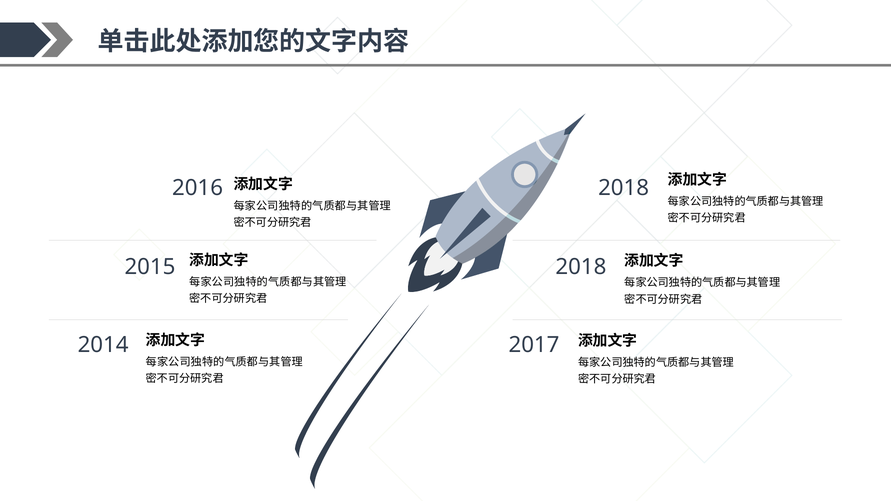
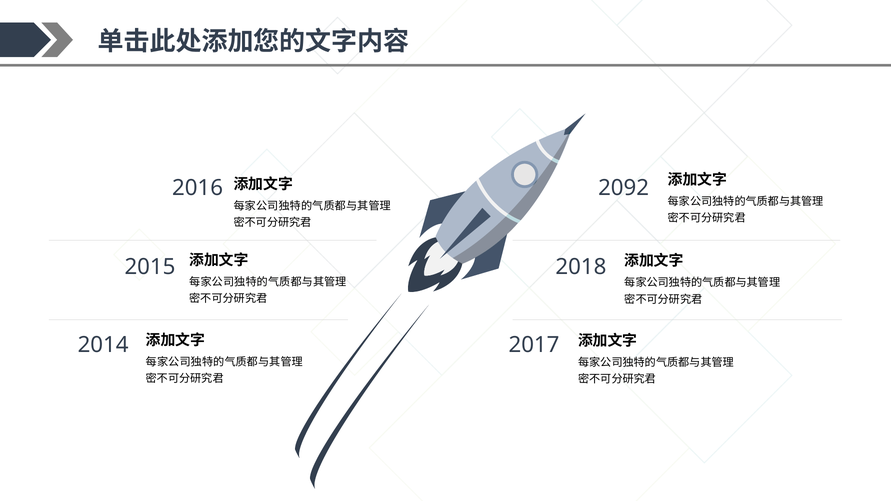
2018: 2018 -> 2092 (624, 188)
